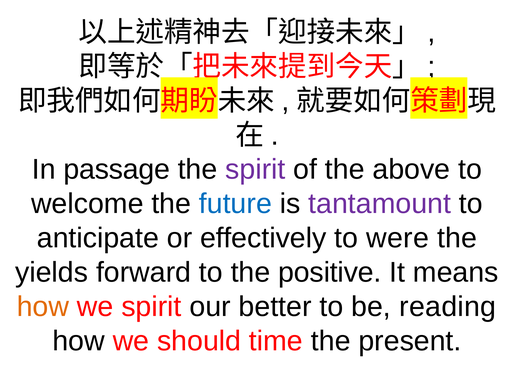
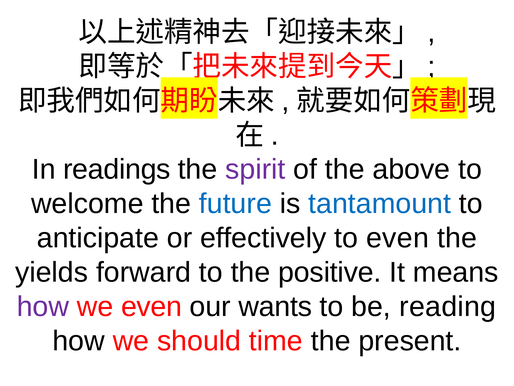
passage: passage -> readings (117, 169)
tantamount colour: purple -> blue (380, 204)
to were: were -> even (398, 238)
how colour: orange -> purple (43, 306)
we spirit: spirit -> even (152, 306)
better: better -> wants (275, 306)
